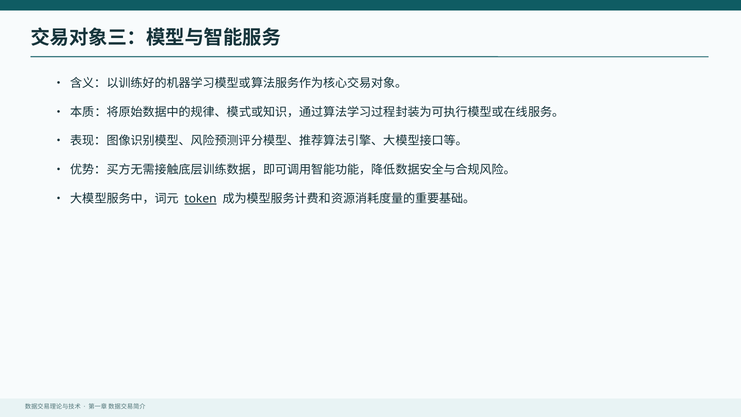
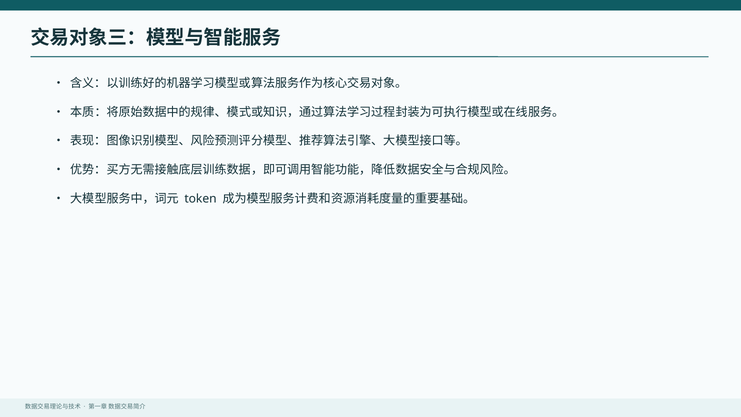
token underline: present -> none (200, 199)
